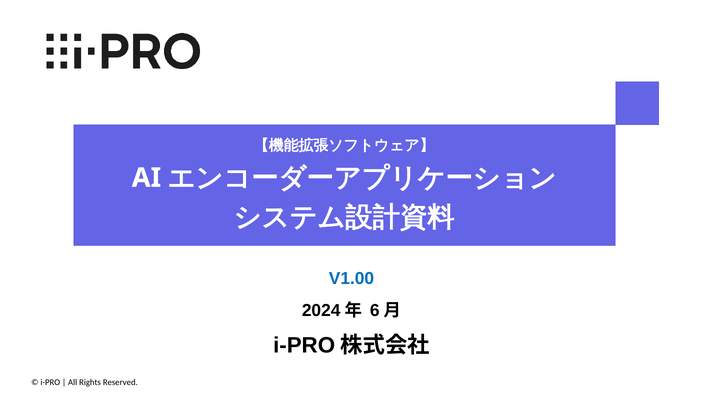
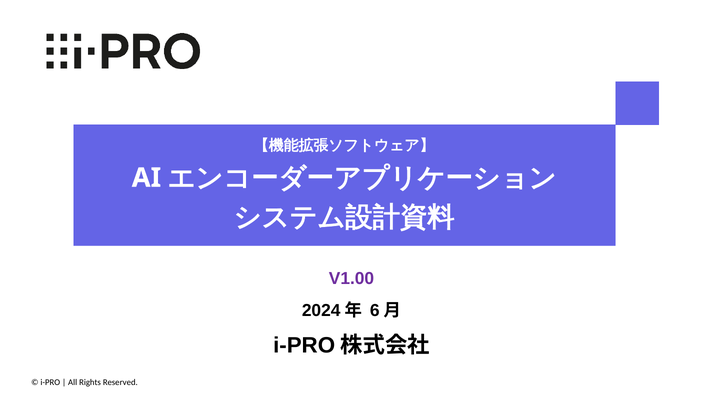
V1.00 colour: blue -> purple (351, 279)
